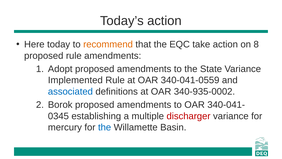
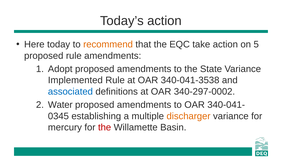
8: 8 -> 5 (256, 44)
340-041-0559: 340-041-0559 -> 340-041-3538 (190, 80)
340-935-0002: 340-935-0002 -> 340-297-0002 (204, 91)
Borok: Borok -> Water (60, 105)
discharger colour: red -> orange (189, 116)
the colour: blue -> red (105, 127)
